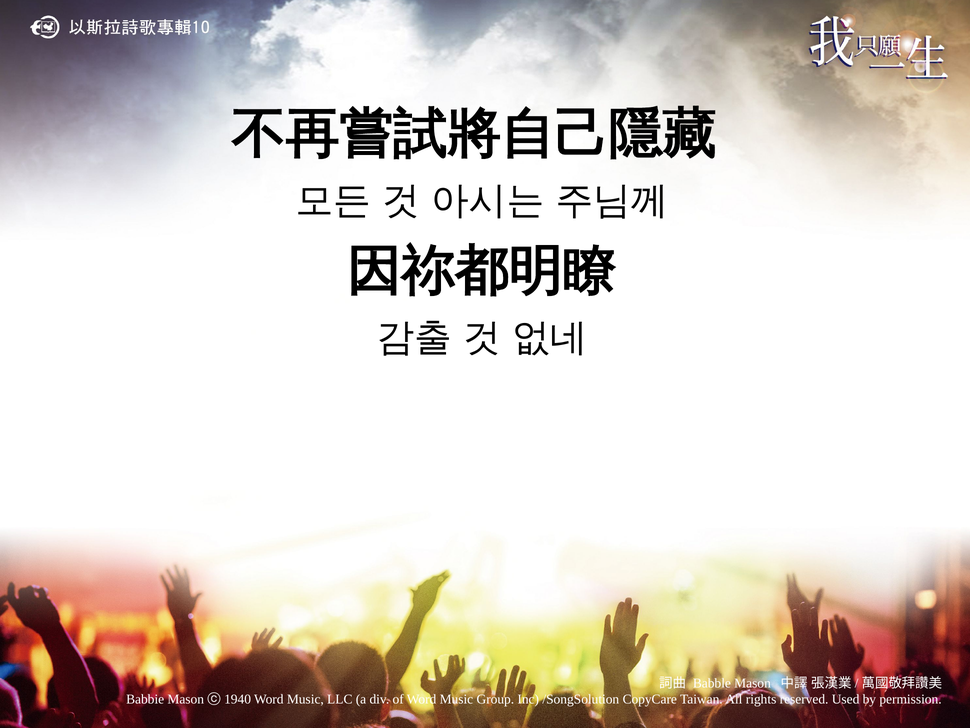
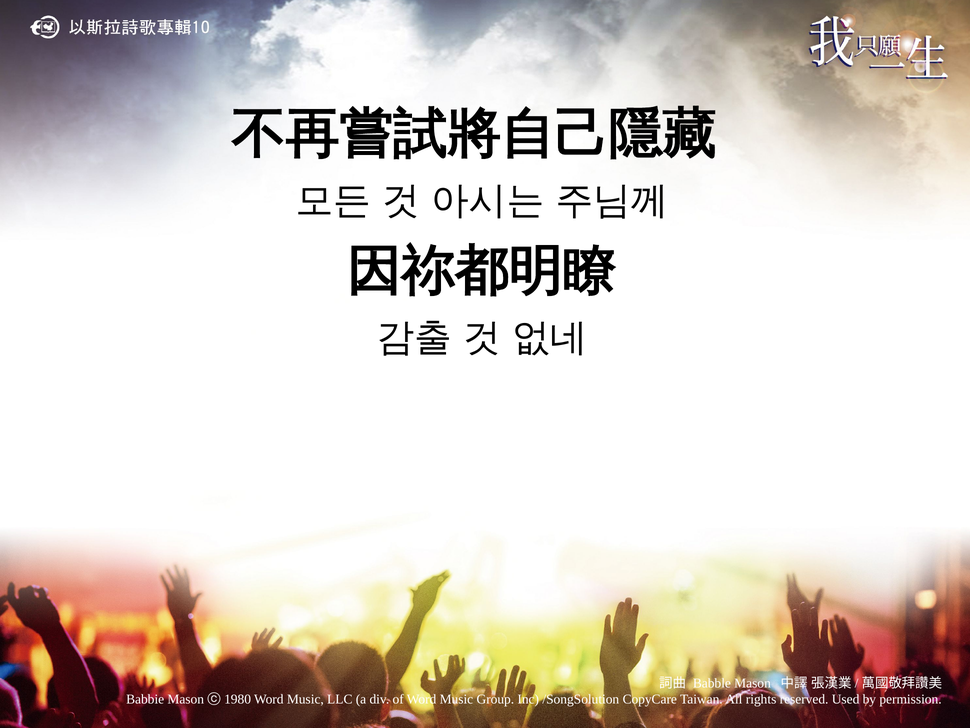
1940: 1940 -> 1980 (238, 699)
